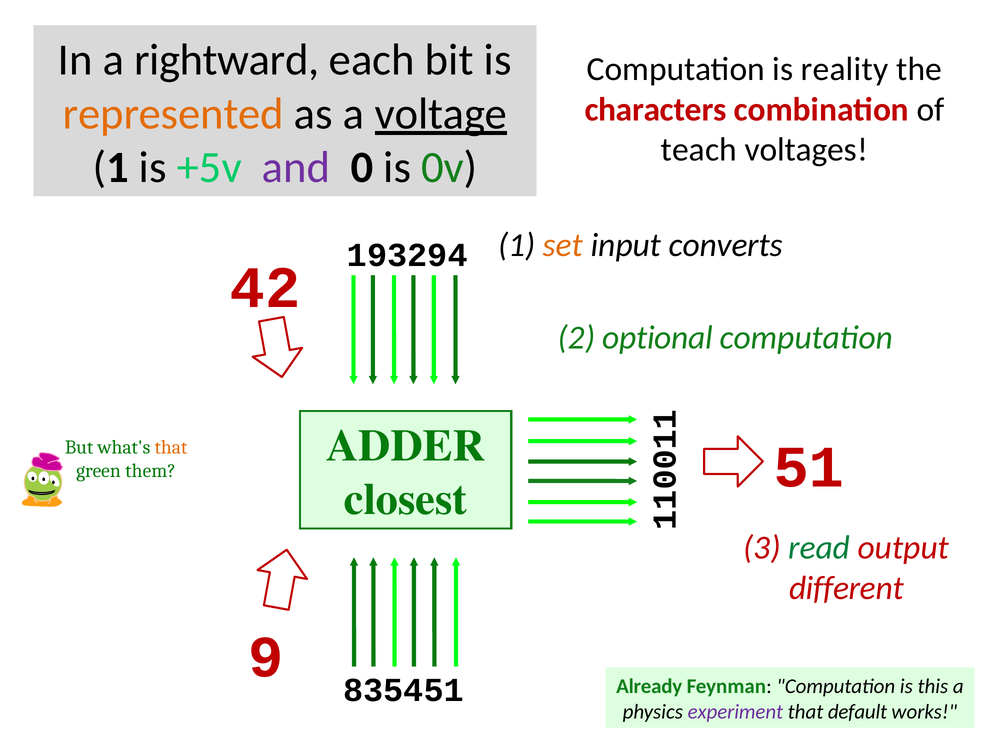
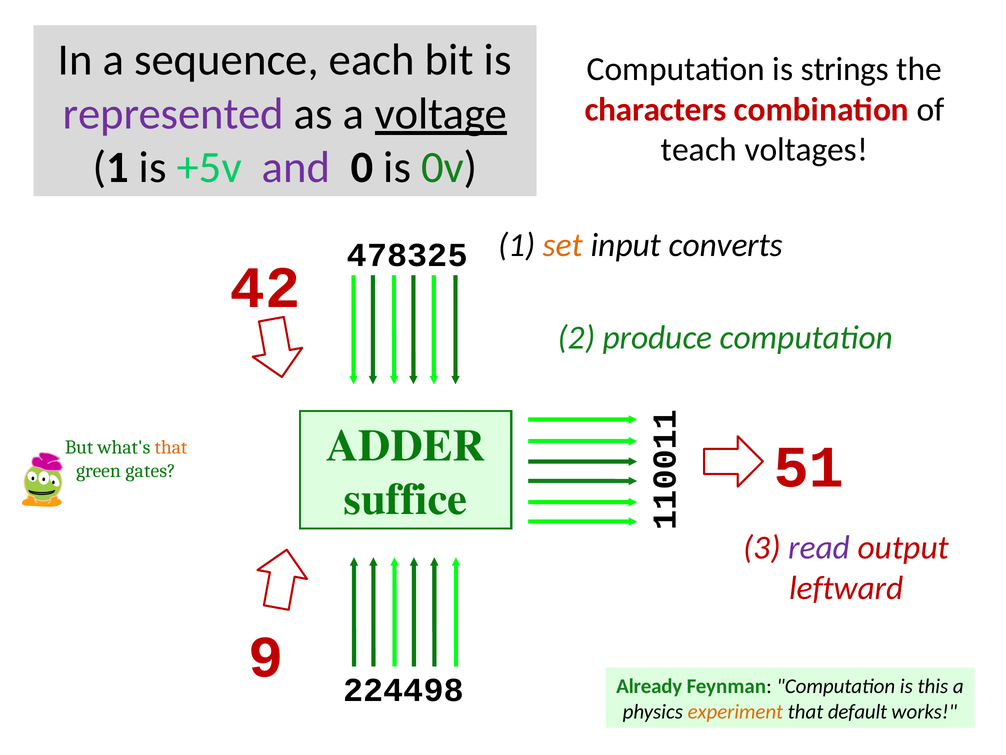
rightward: rightward -> sequence (227, 60)
reality: reality -> strings (845, 69)
represented colour: orange -> purple (173, 114)
193294: 193294 -> 478325 (407, 255)
optional: optional -> produce (658, 338)
them: them -> gates (150, 471)
closest: closest -> suffice (406, 499)
read colour: green -> purple (819, 547)
different: different -> leftward (846, 588)
835451: 835451 -> 224498 (403, 690)
experiment colour: purple -> orange (735, 711)
